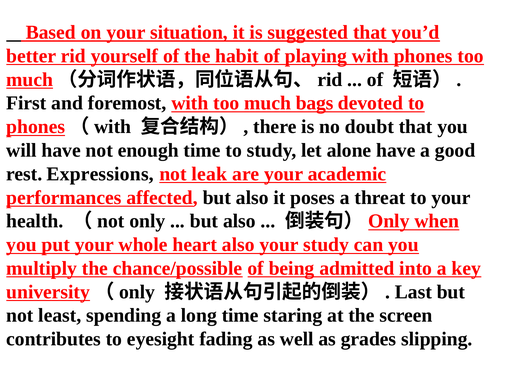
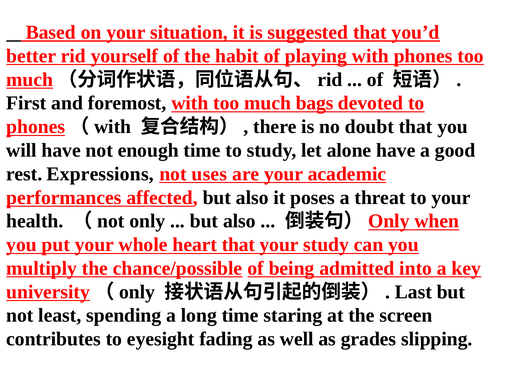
leak: leak -> uses (209, 174)
heart also: also -> that (238, 245)
